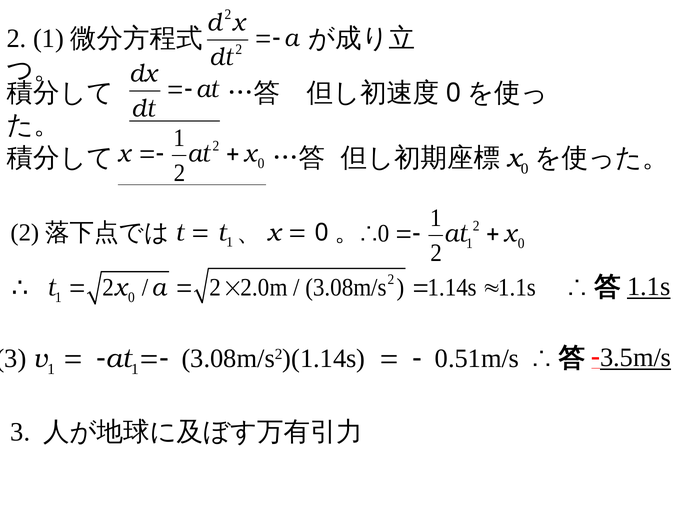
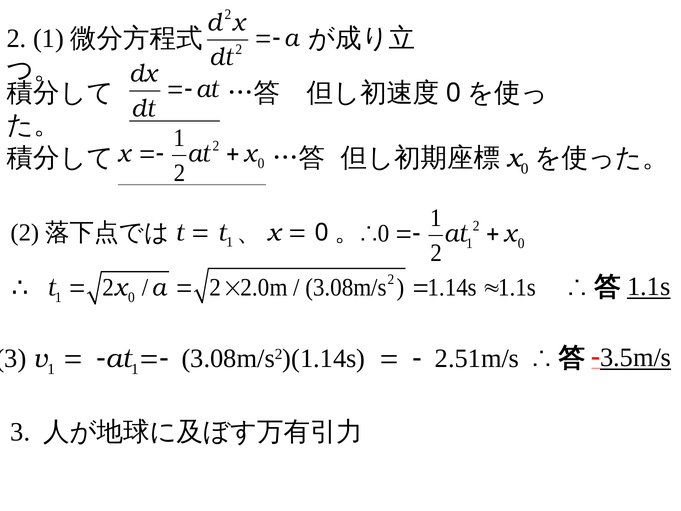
0.51m/s: 0.51m/s -> 2.51m/s (477, 359)
